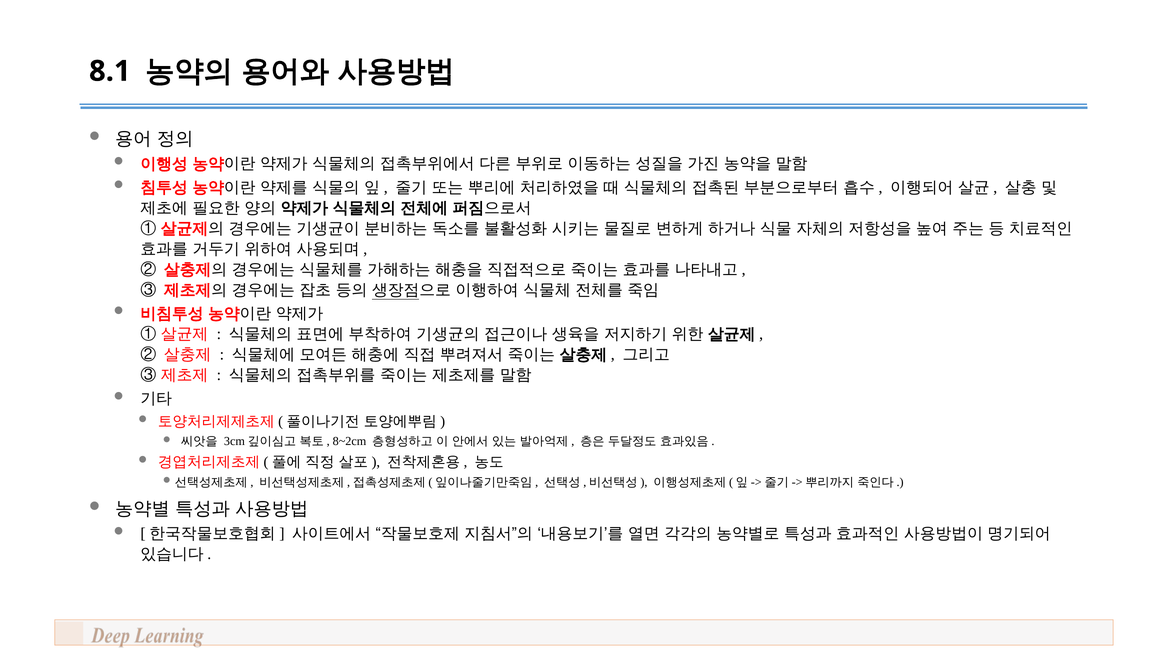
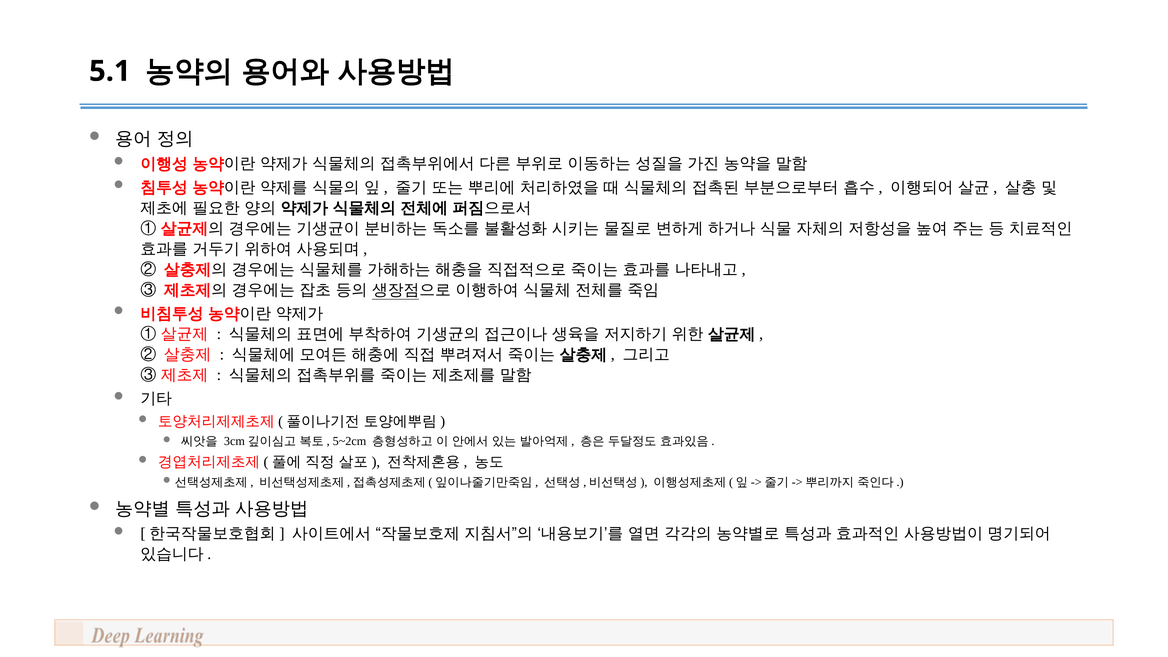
8.1: 8.1 -> 5.1 (110, 71)
8~2cm: 8~2cm -> 5~2cm (349, 441)
